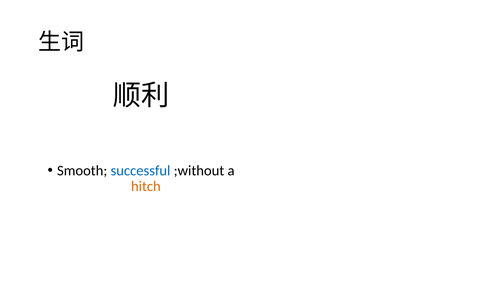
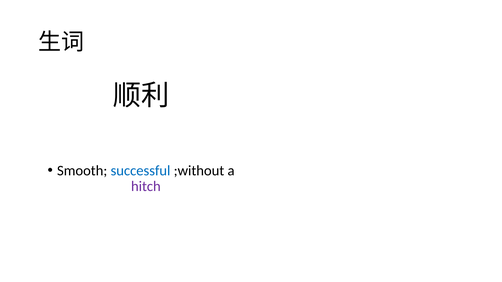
hitch colour: orange -> purple (146, 187)
